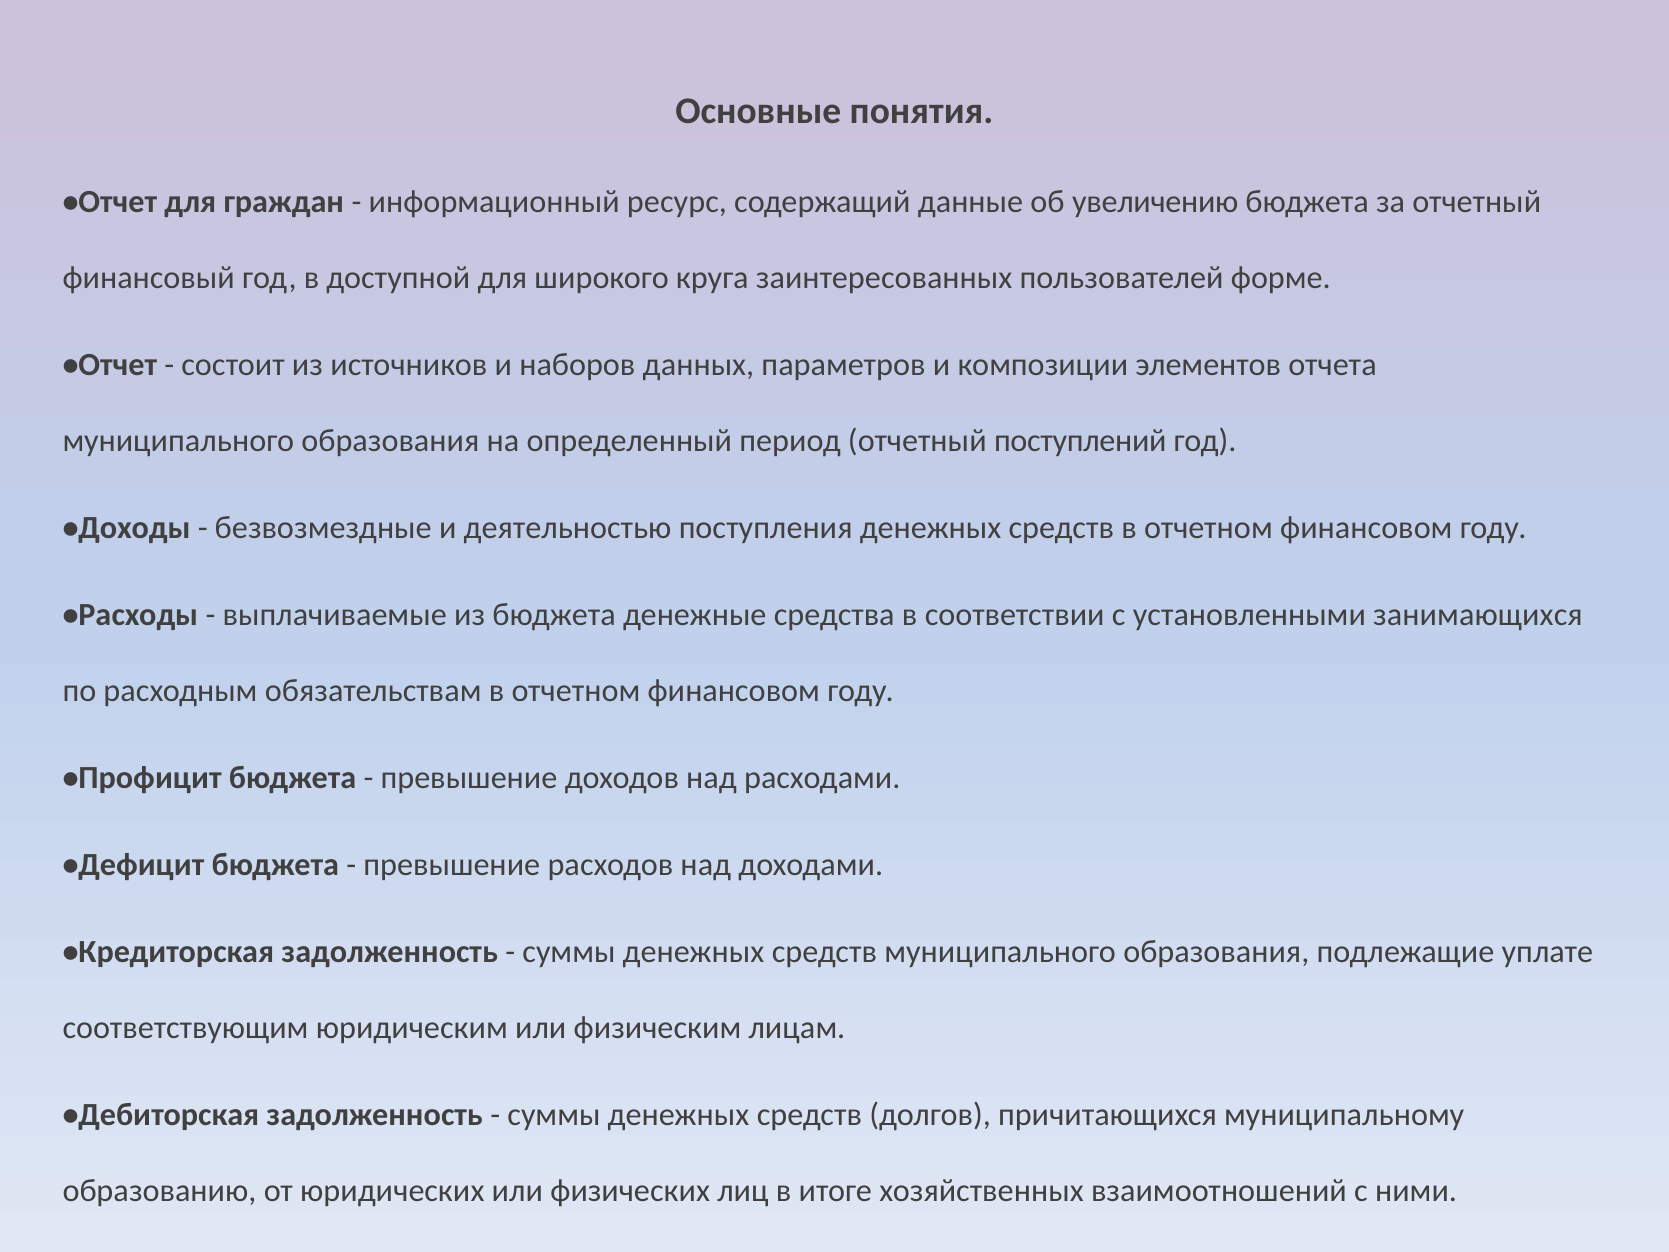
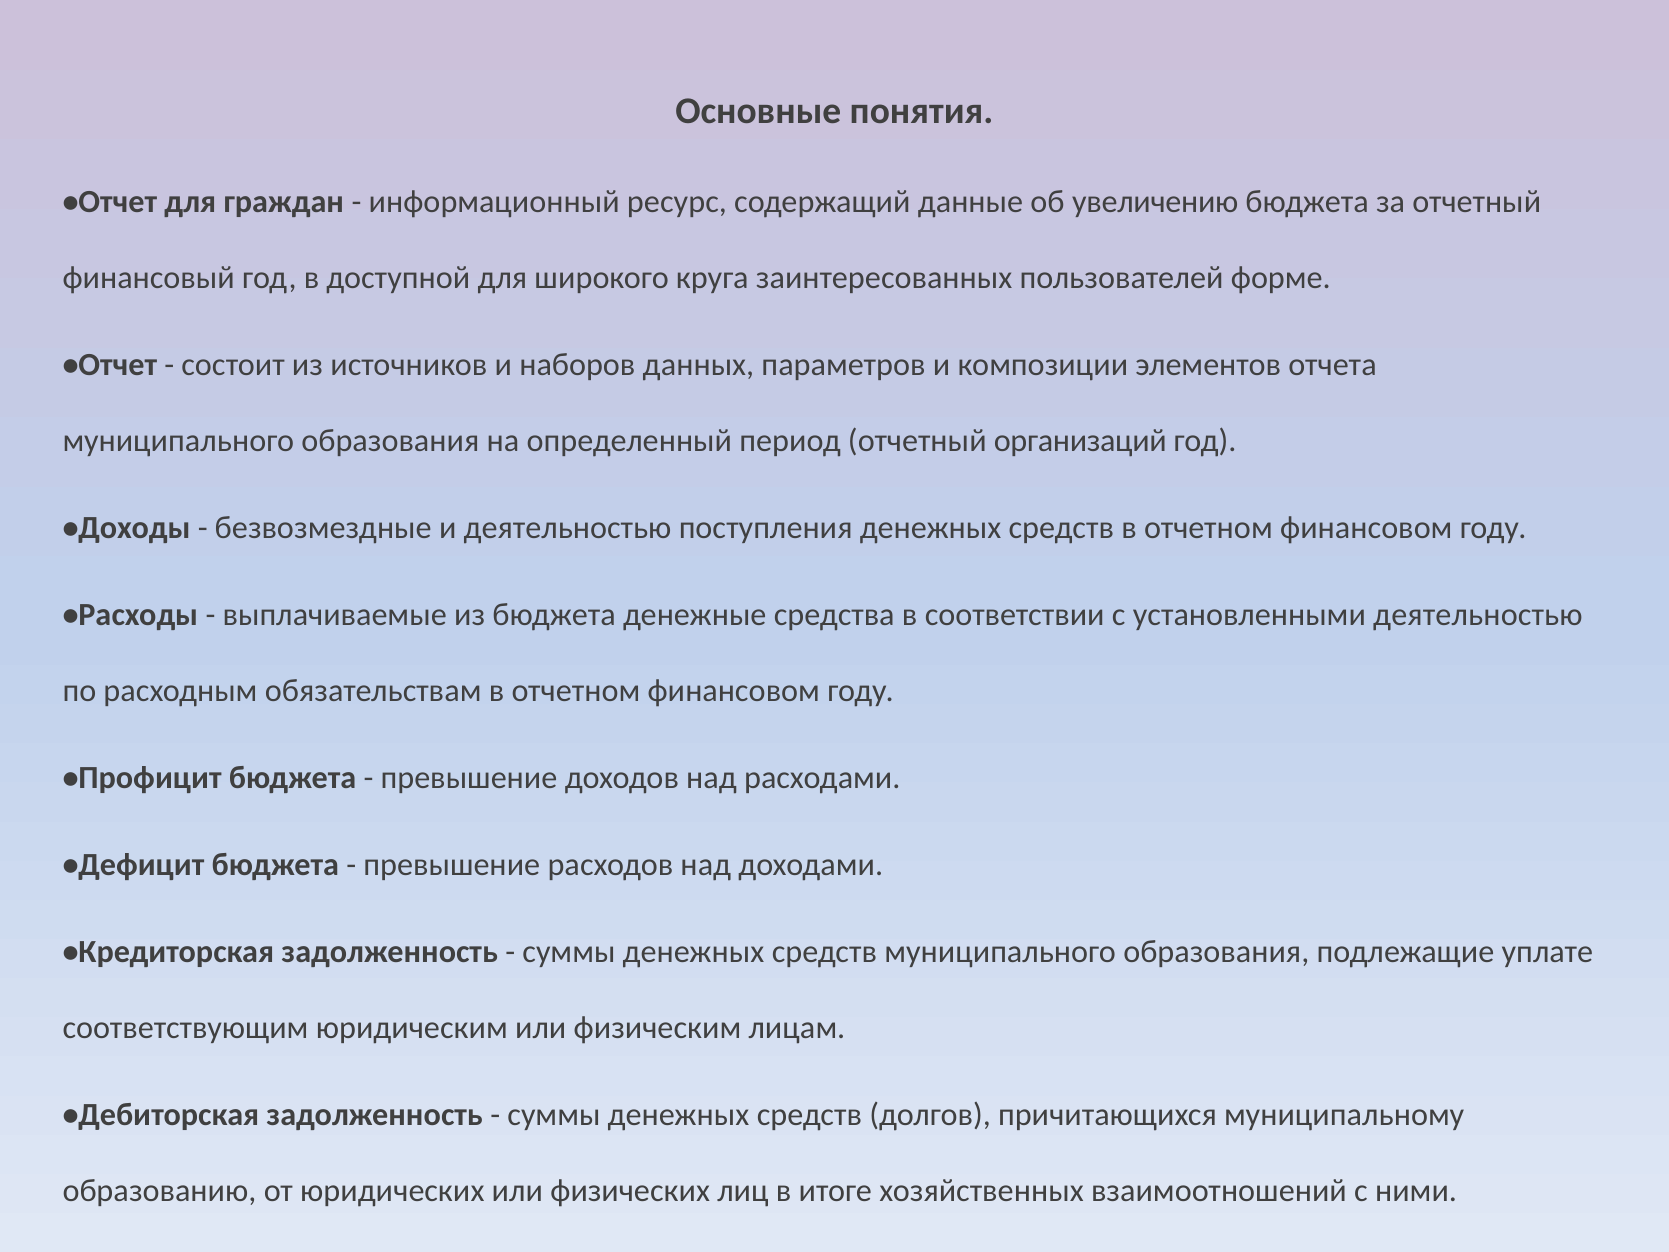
поступлений: поступлений -> организаций (1080, 440)
установленными занимающихся: занимающихся -> деятельностью (1478, 615)
